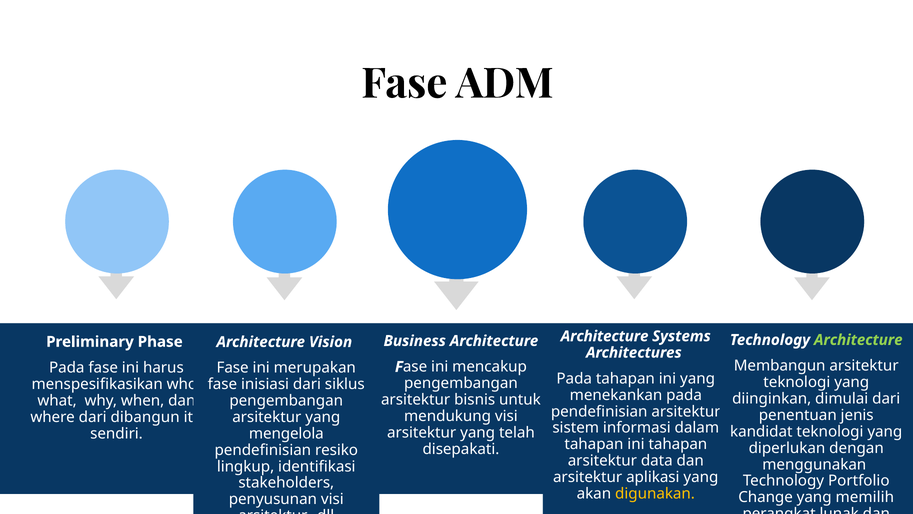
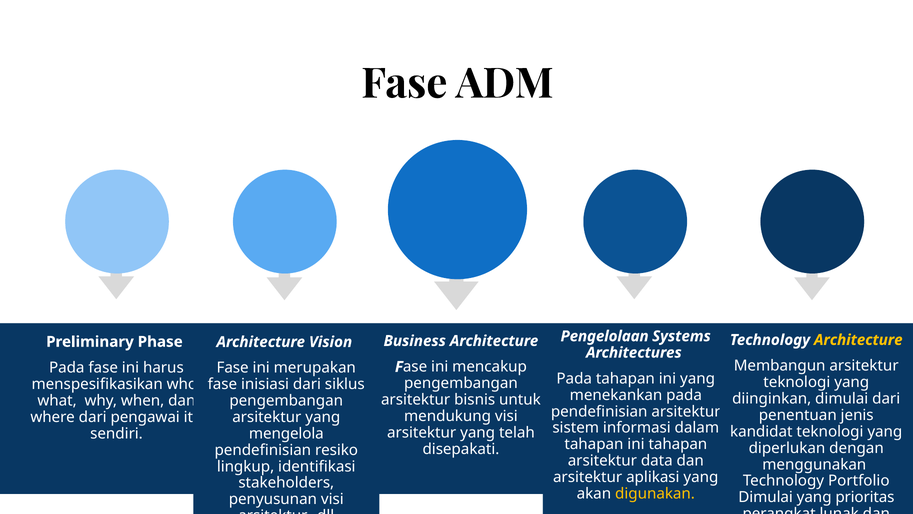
Architecture: Architecture -> Pengelolaan (605, 336)
Architecture colour: light green -> yellow (858, 340)
dibangun: dibangun -> pengawai (145, 417)
Change: Change -> Dimulai (766, 497)
memilih: memilih -> prioritas (865, 497)
